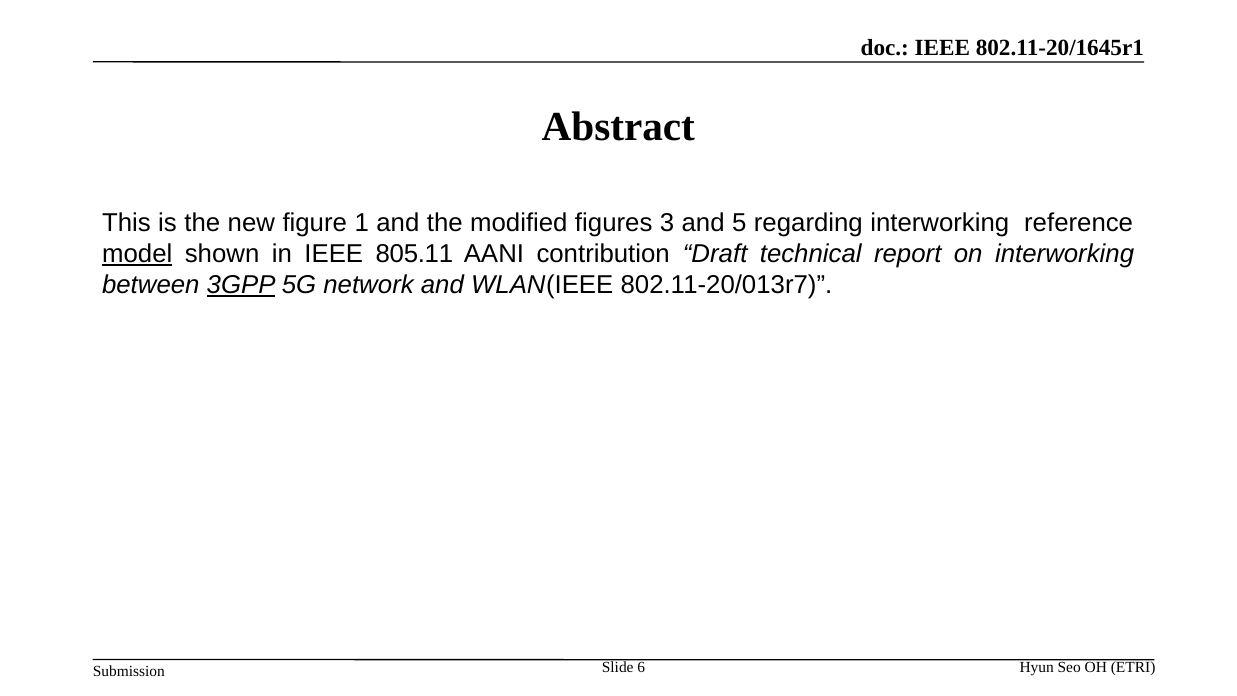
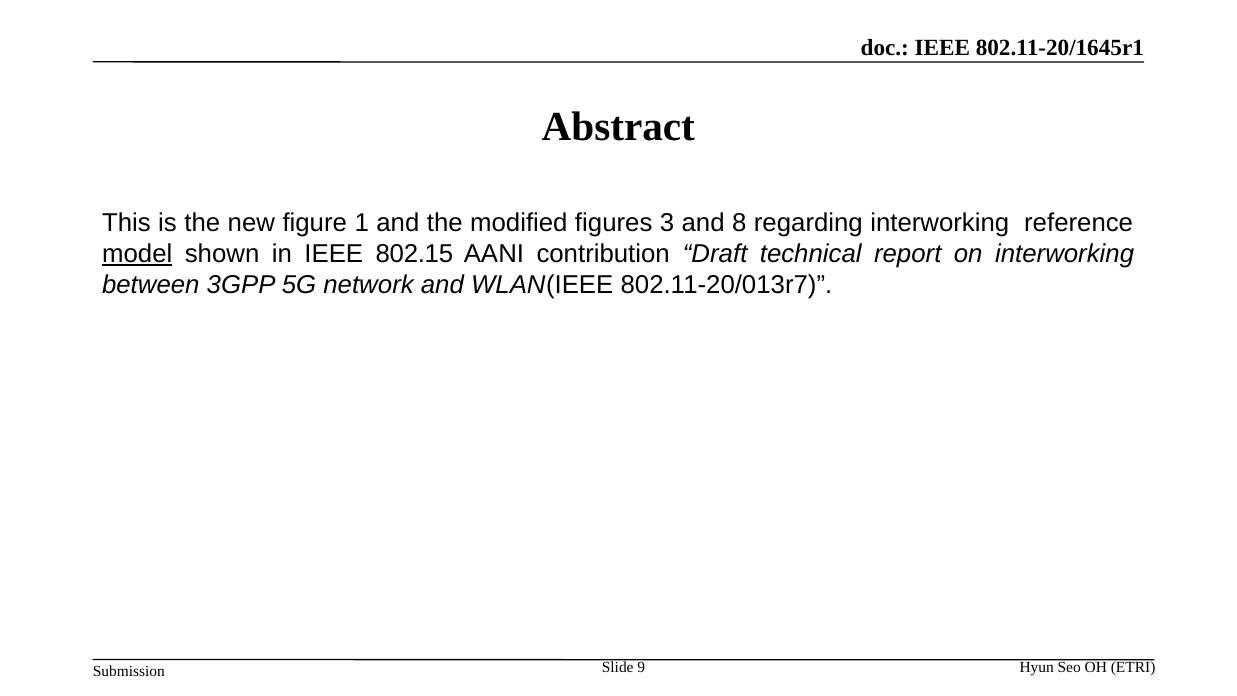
5: 5 -> 8 (739, 223)
805.11: 805.11 -> 802.15 (414, 254)
3GPP underline: present -> none (241, 285)
6: 6 -> 9 (641, 667)
